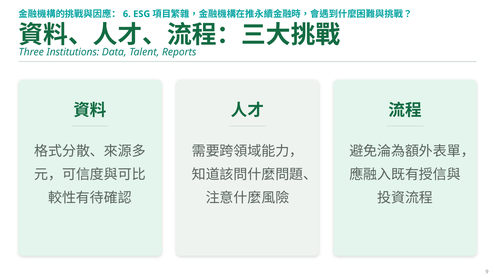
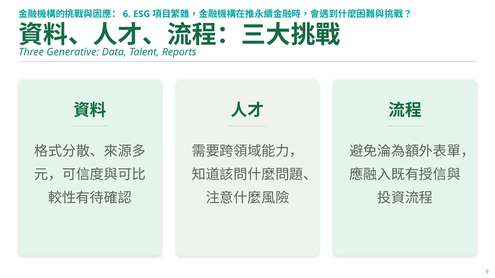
Institutions: Institutions -> Generative (73, 52)
